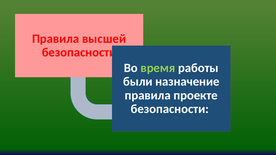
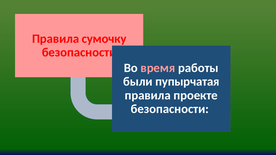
высшей: высшей -> сумочку (104, 39)
время colour: light green -> pink (158, 68)
назначение: назначение -> пупырчатая (187, 82)
